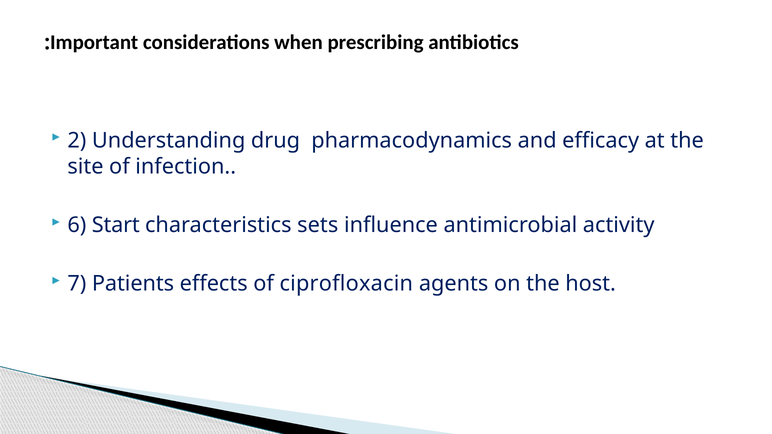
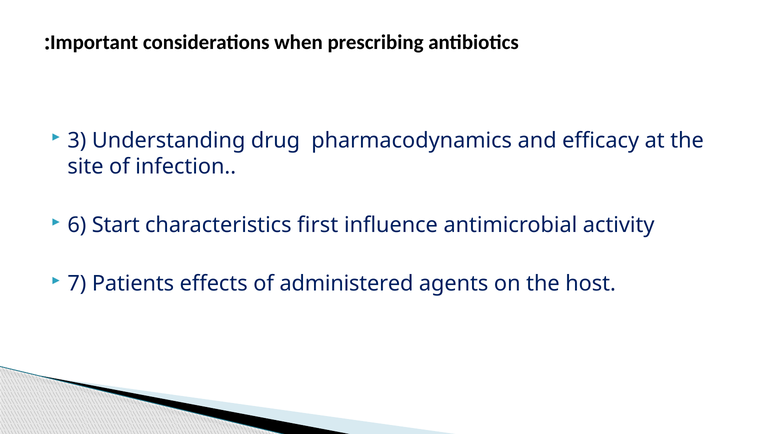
2: 2 -> 3 (77, 140)
sets: sets -> first (318, 225)
ciprofloxacin: ciprofloxacin -> administered (346, 284)
